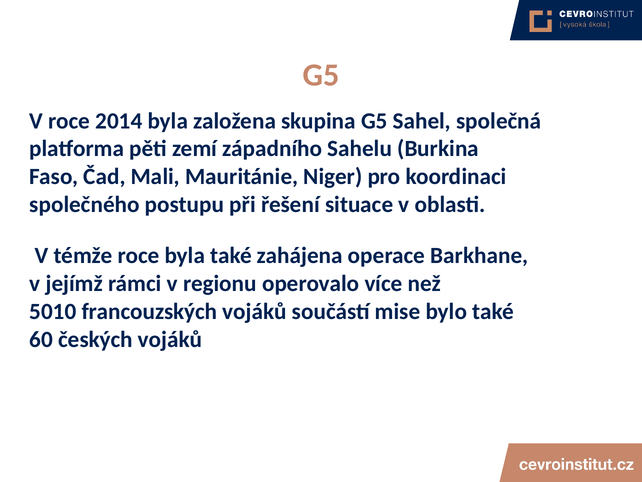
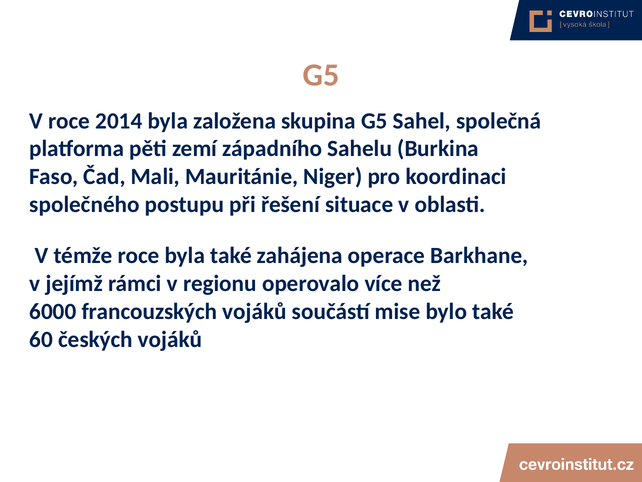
5010: 5010 -> 6000 (53, 311)
